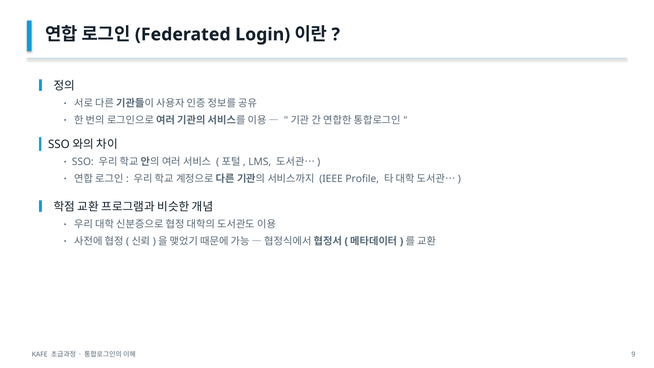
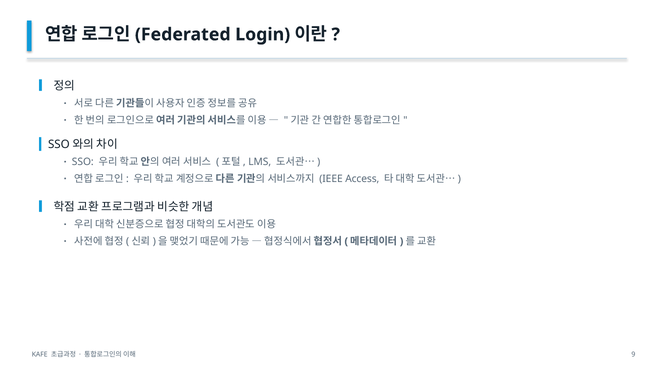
Profile: Profile -> Access (362, 179)
